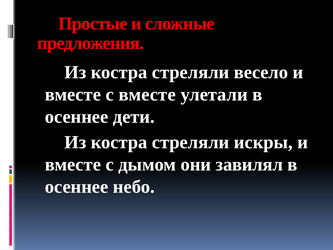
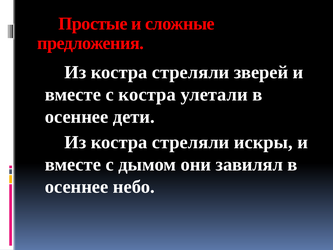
весело: весело -> зверей (261, 72)
с вместе: вместе -> костра (147, 95)
